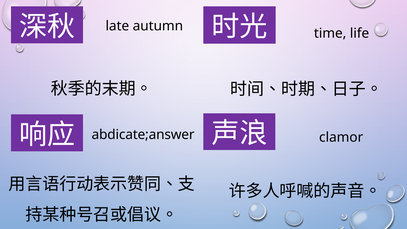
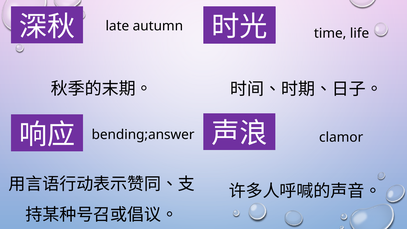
abdicate;answer: abdicate;answer -> bending;answer (143, 135)
